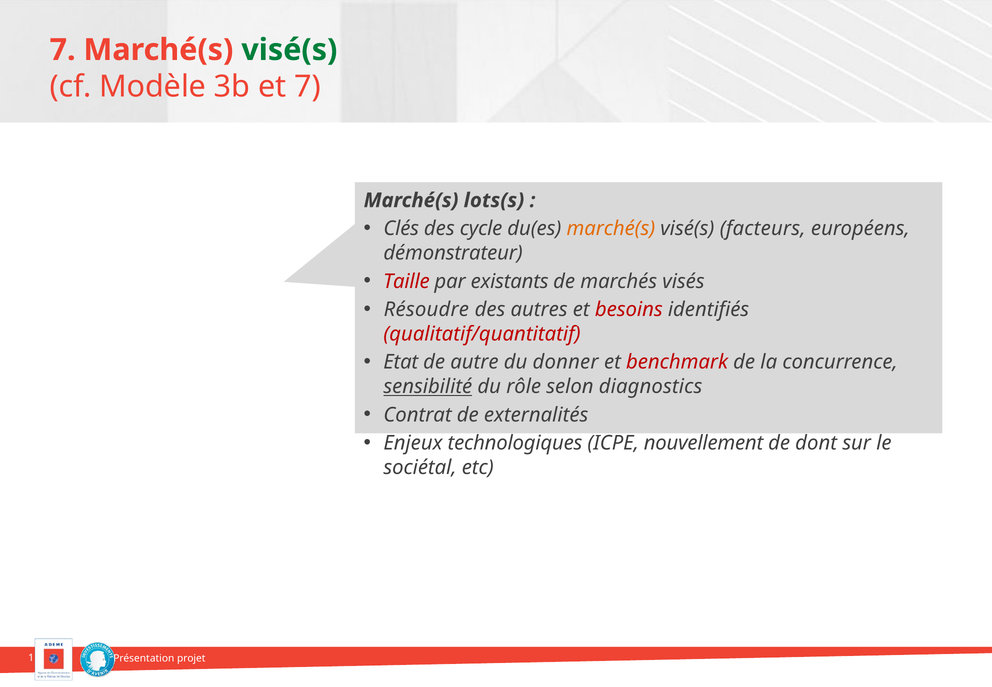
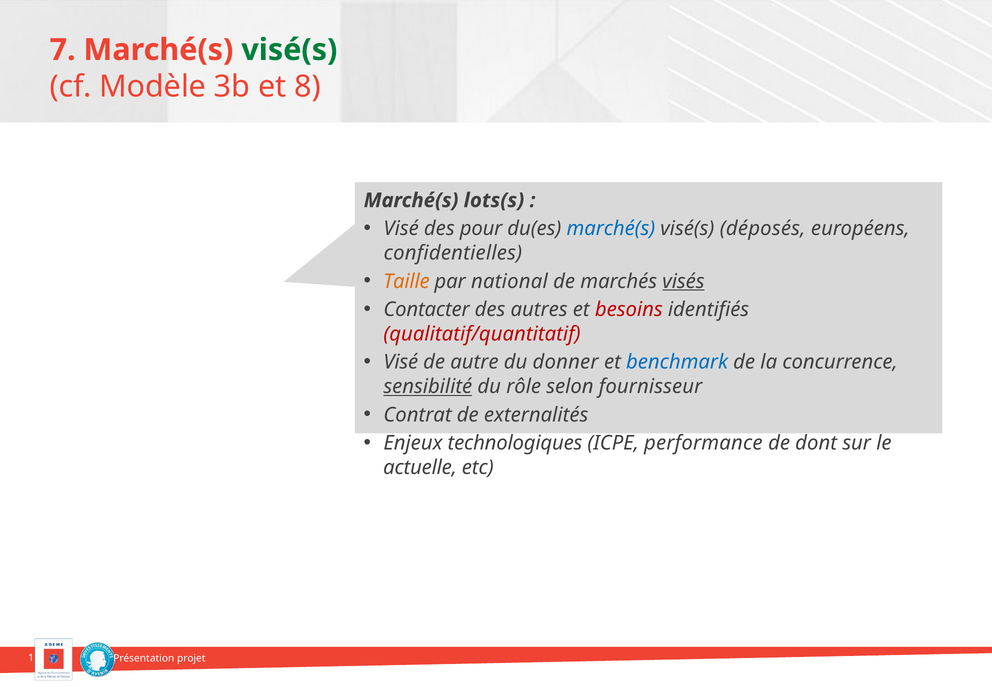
et 7: 7 -> 8 (307, 87)
Clés: Clés -> Visé (401, 229)
cycle: cycle -> pour (481, 229)
marché(s colour: orange -> blue (611, 229)
facteurs: facteurs -> déposés (763, 229)
démonstrateur: démonstrateur -> confidentielles (453, 253)
Taille colour: red -> orange (406, 281)
existants: existants -> national (509, 281)
visés underline: none -> present (683, 281)
Résoudre: Résoudre -> Contacter (427, 309)
Etat: Etat -> Visé (401, 362)
benchmark colour: red -> blue (677, 362)
diagnostics: diagnostics -> fournisseur (651, 386)
nouvellement: nouvellement -> performance (703, 443)
sociétal: sociétal -> actuelle (420, 467)
